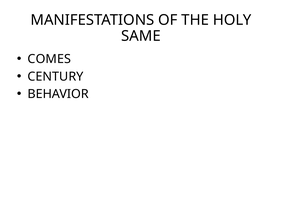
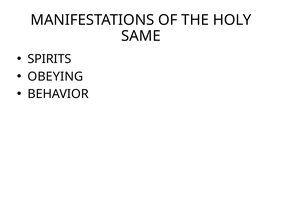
COMES: COMES -> SPIRITS (49, 59)
CENTURY: CENTURY -> OBEYING (55, 77)
